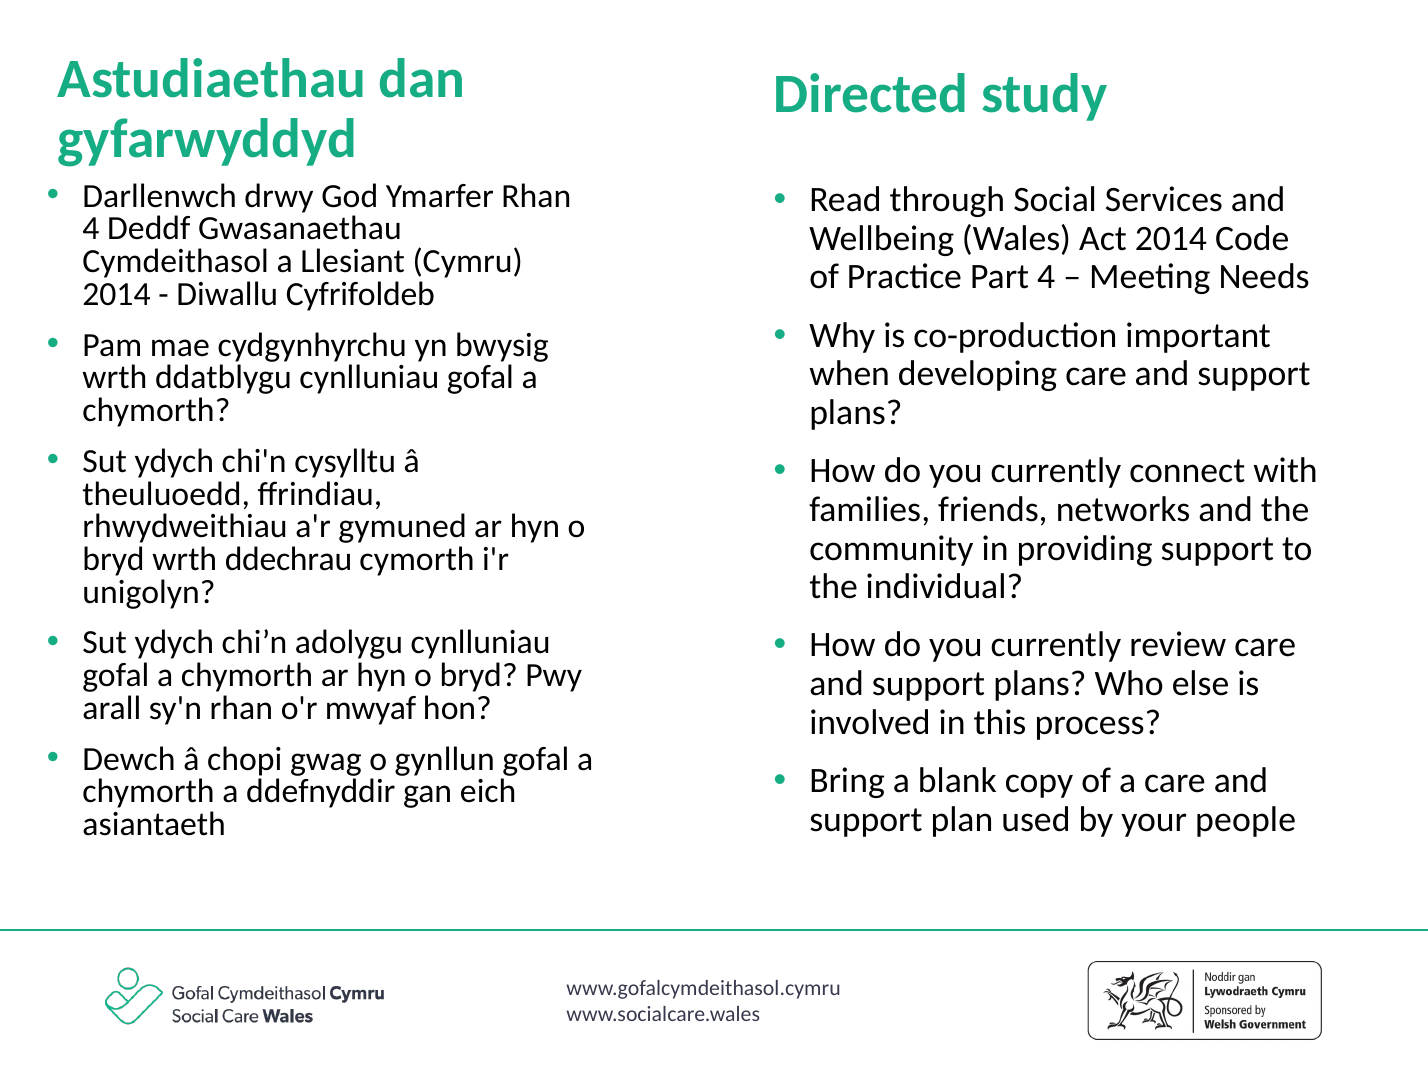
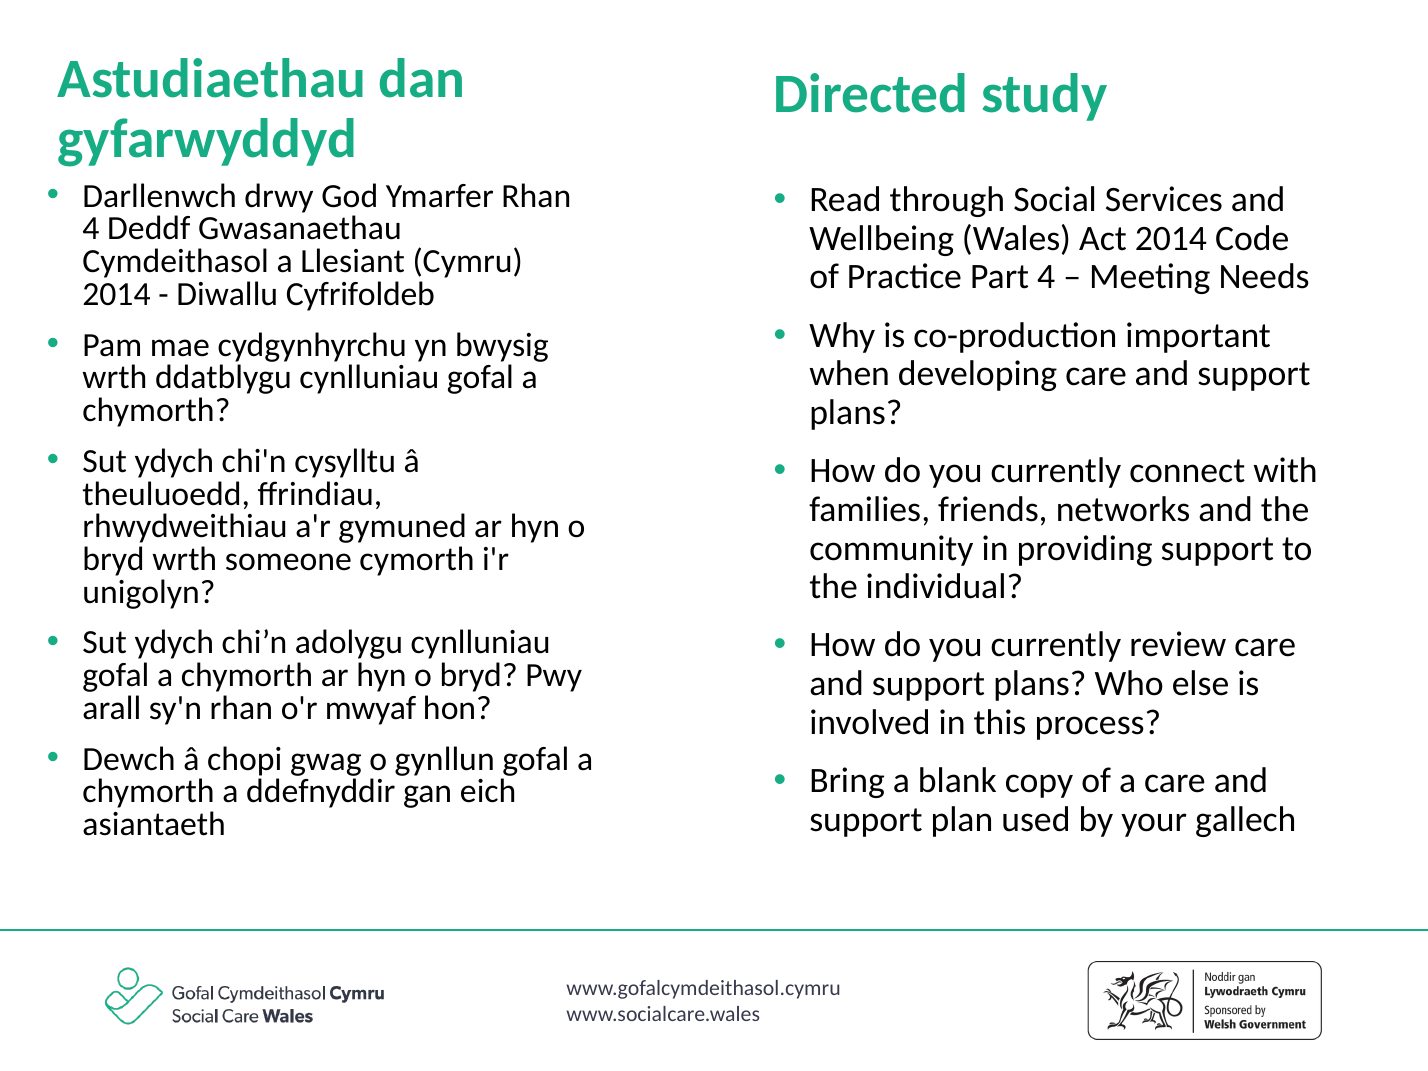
ddechrau: ddechrau -> someone (288, 559)
people: people -> gallech (1246, 819)
